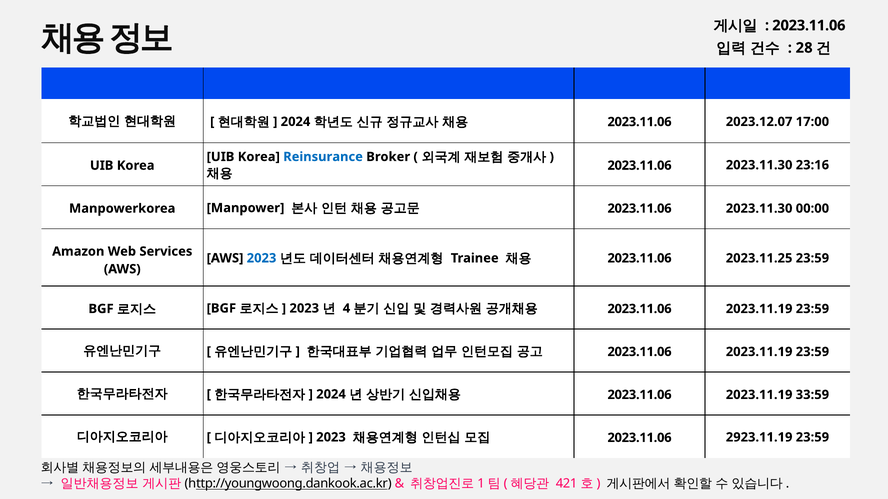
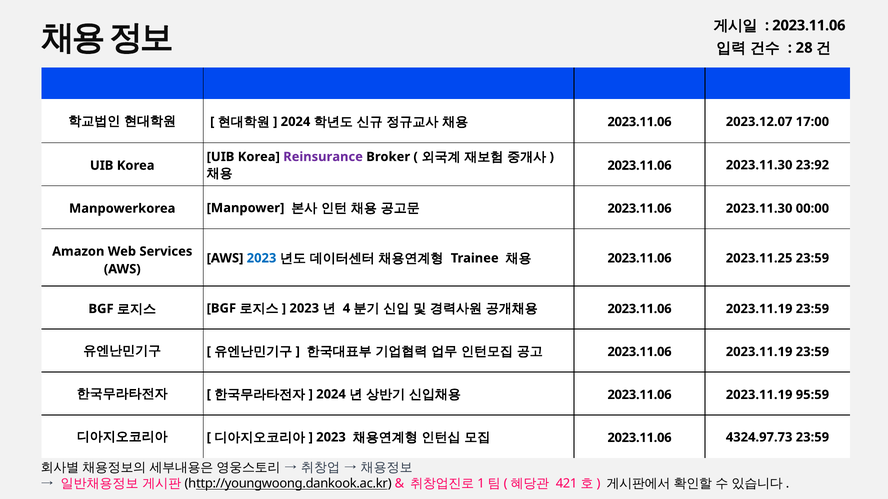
Reinsurance colour: blue -> purple (323, 157)
23:16: 23:16 -> 23:92 (812, 165)
33:59: 33:59 -> 95:59 (812, 395)
2923.11.19: 2923.11.19 -> 4324.97.73 (759, 438)
